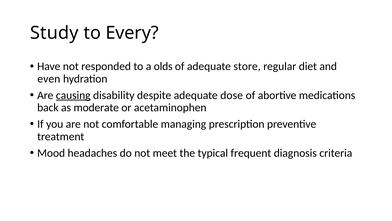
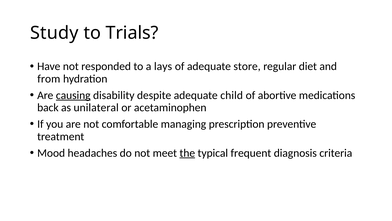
Every: Every -> Trials (132, 33)
olds: olds -> lays (163, 66)
even: even -> from (49, 79)
dose: dose -> child (232, 95)
moderate: moderate -> unilateral (96, 107)
the underline: none -> present (187, 153)
